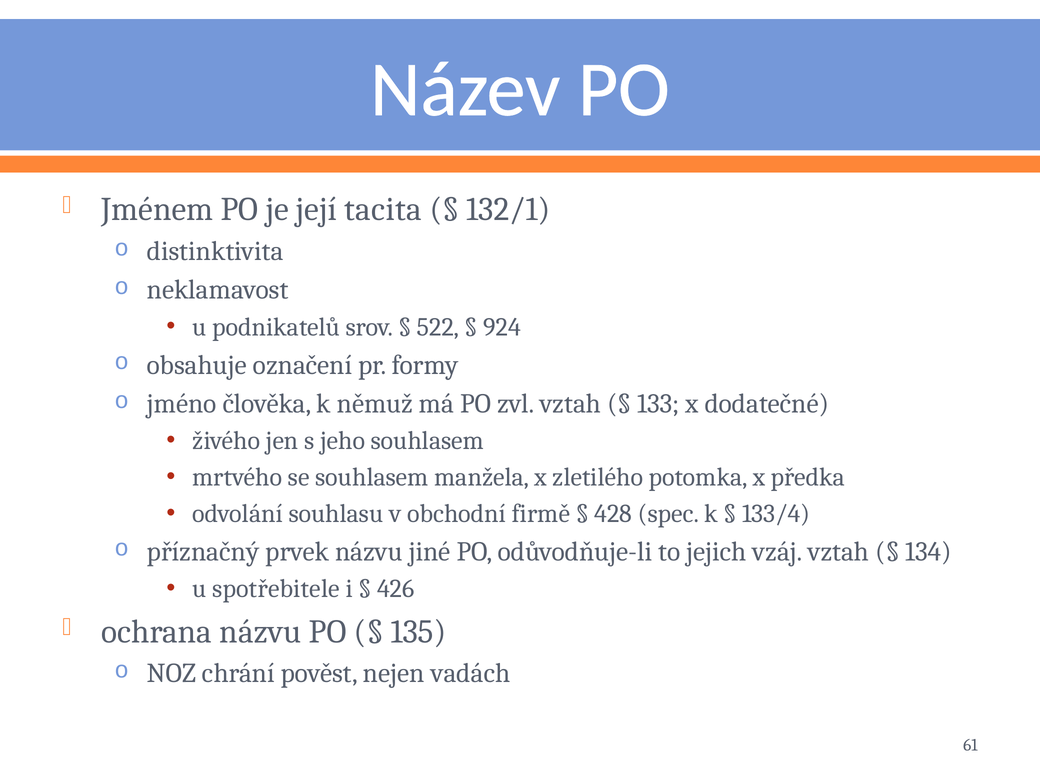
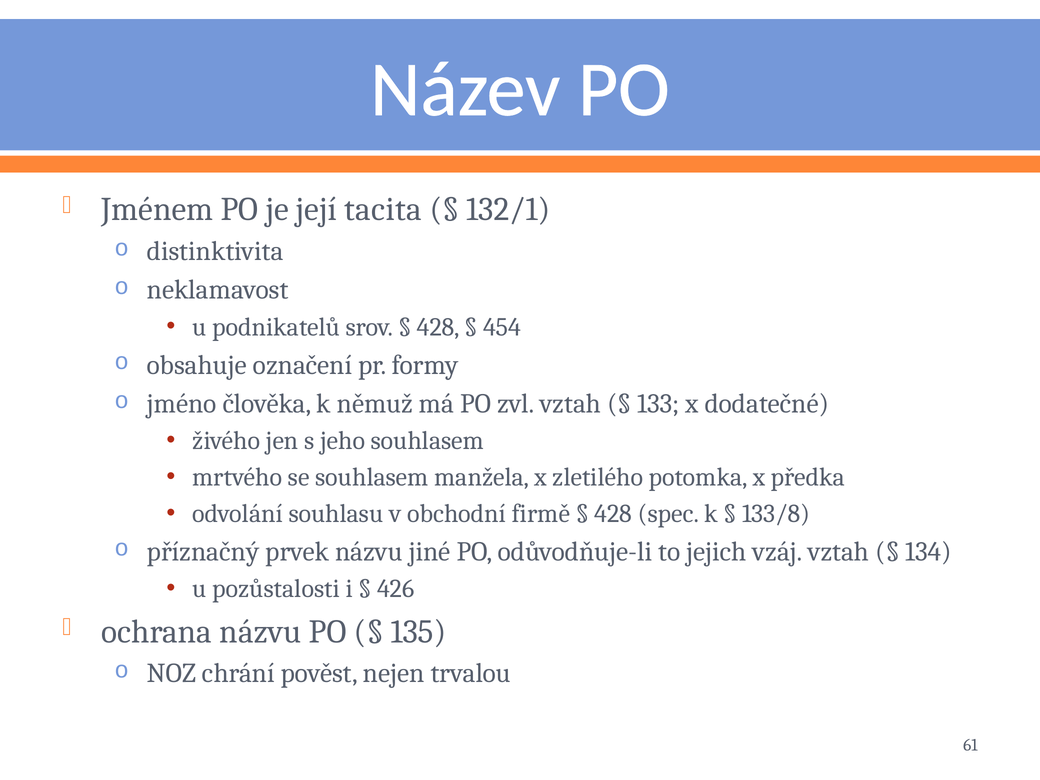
522: 522 -> 428 (438, 327)
924: 924 -> 454 (502, 327)
133/4: 133/4 -> 133/8 (776, 514)
spotřebitele: spotřebitele -> pozůstalosti (276, 589)
vadách: vadách -> trvalou (471, 673)
